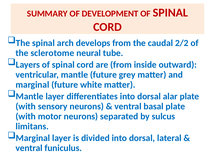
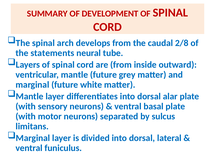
2/2: 2/2 -> 2/8 (182, 43)
sclerotome: sclerotome -> statements (52, 53)
